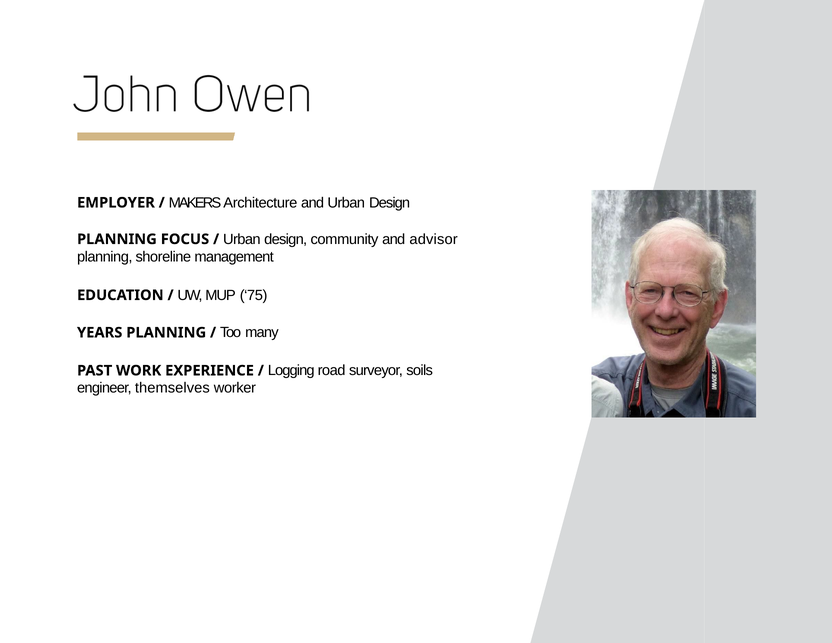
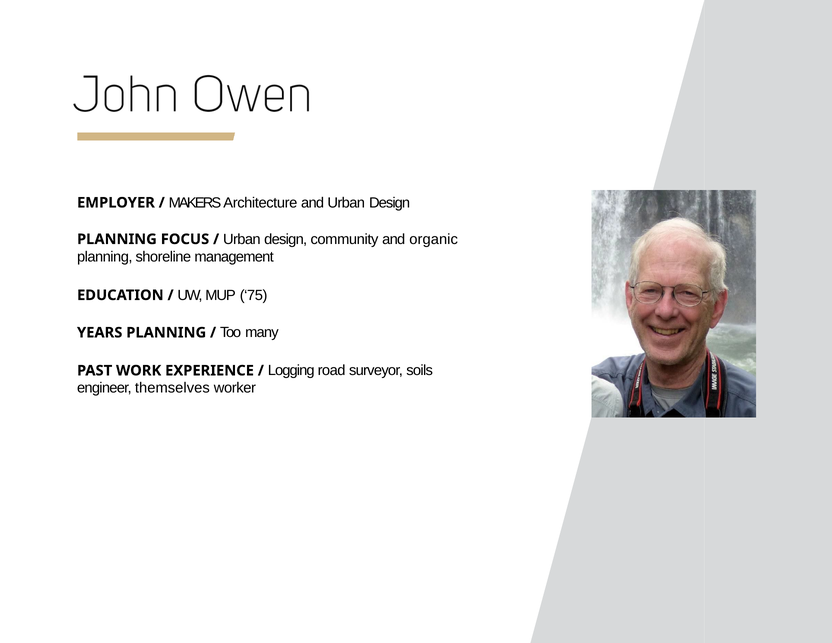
advisor: advisor -> organic (434, 239)
